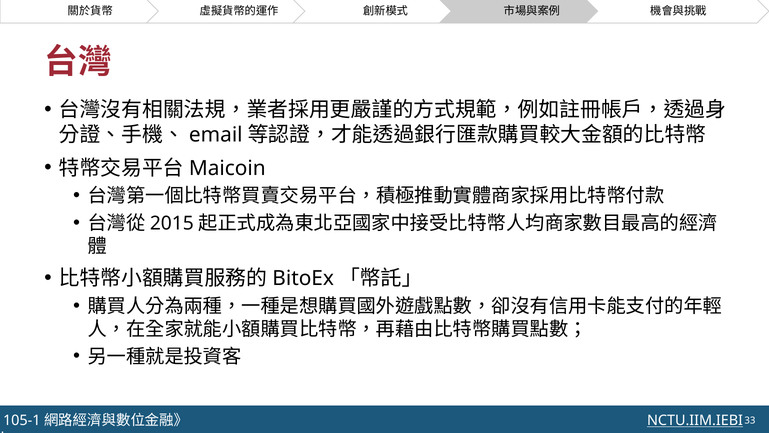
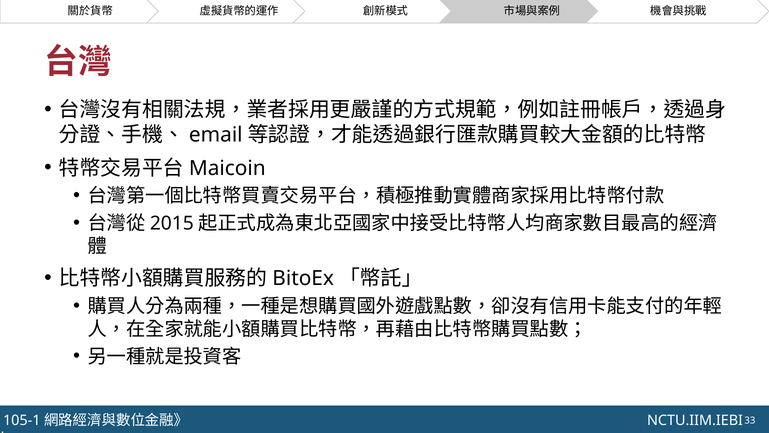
NCTU.IIM.IEBI underline: present -> none (695, 420)
